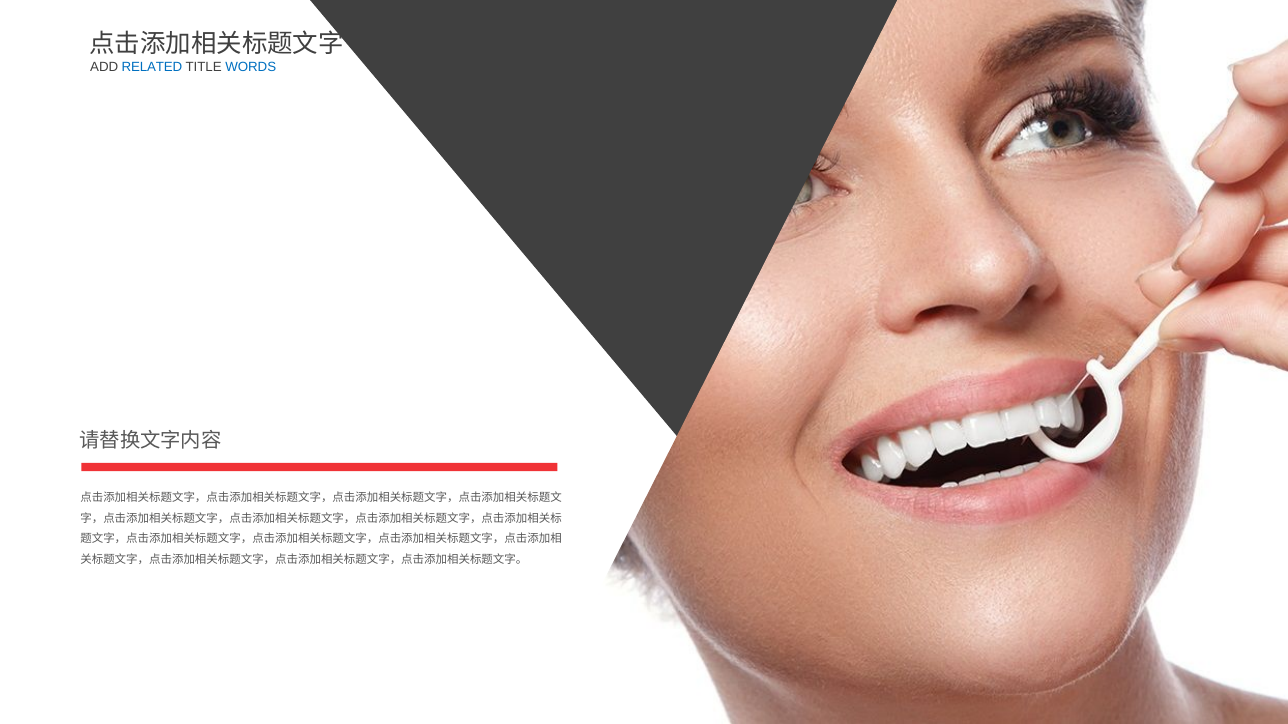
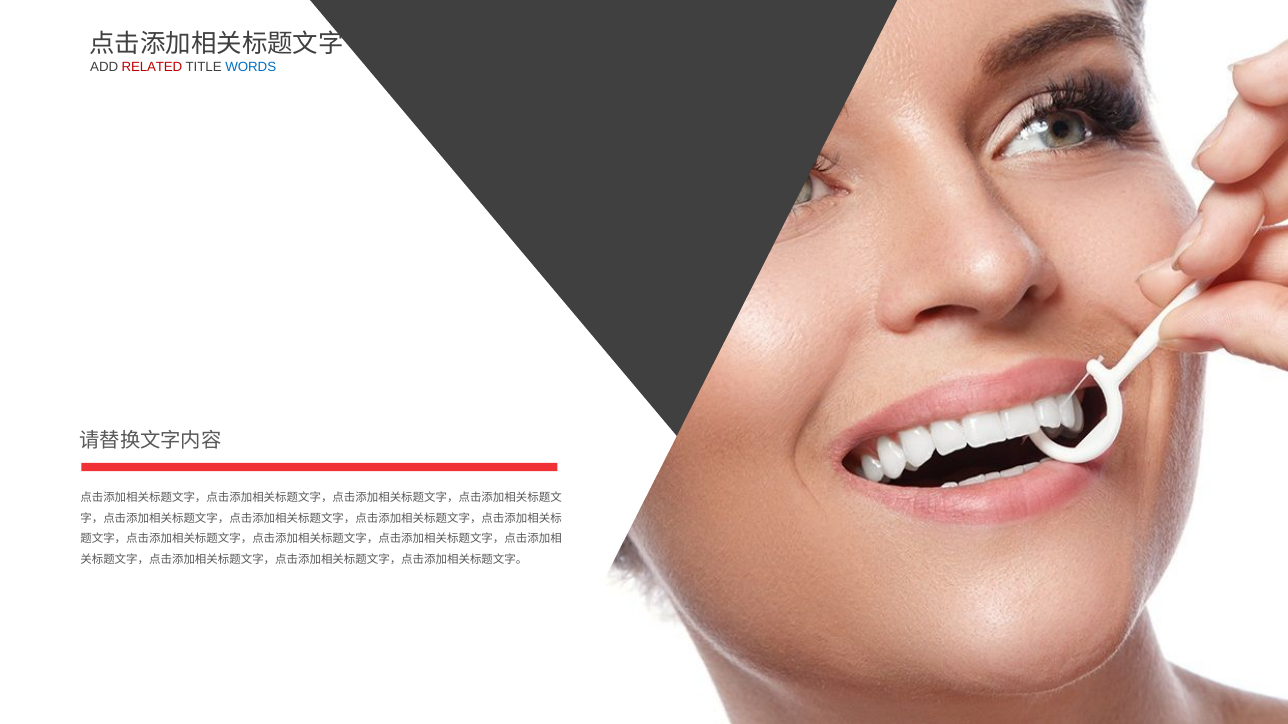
RELATED colour: blue -> red (152, 68)
